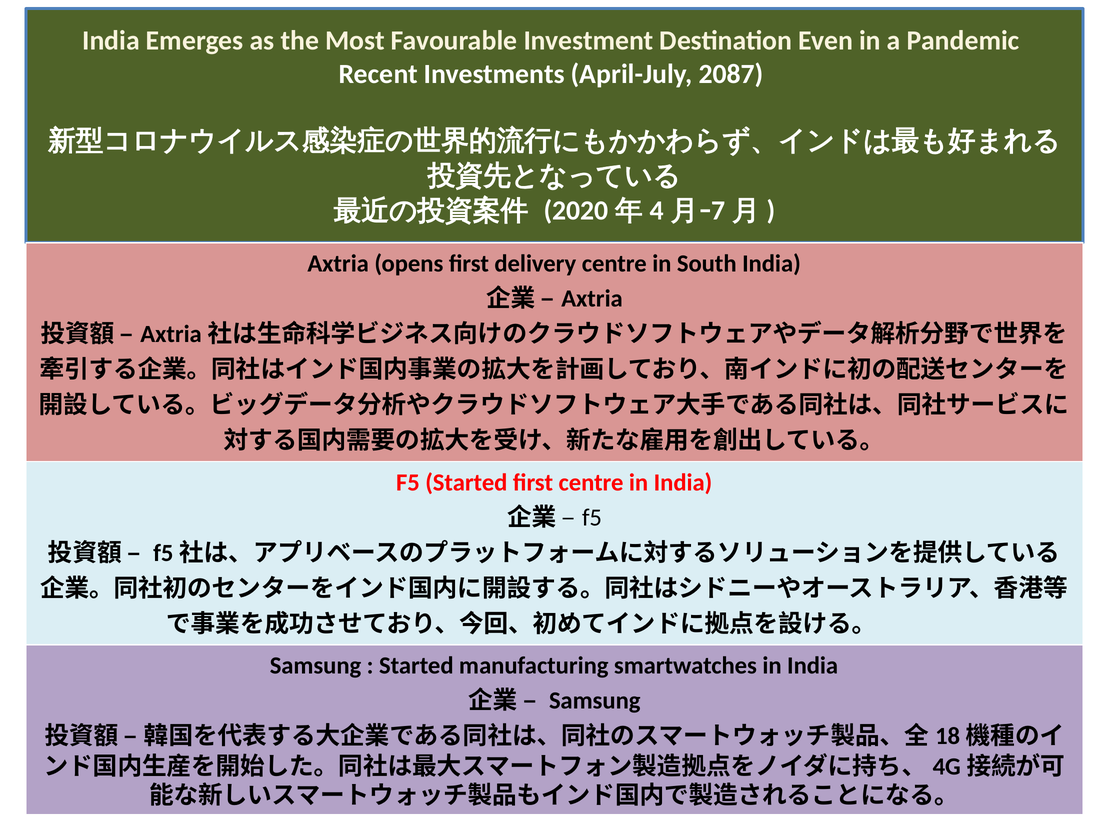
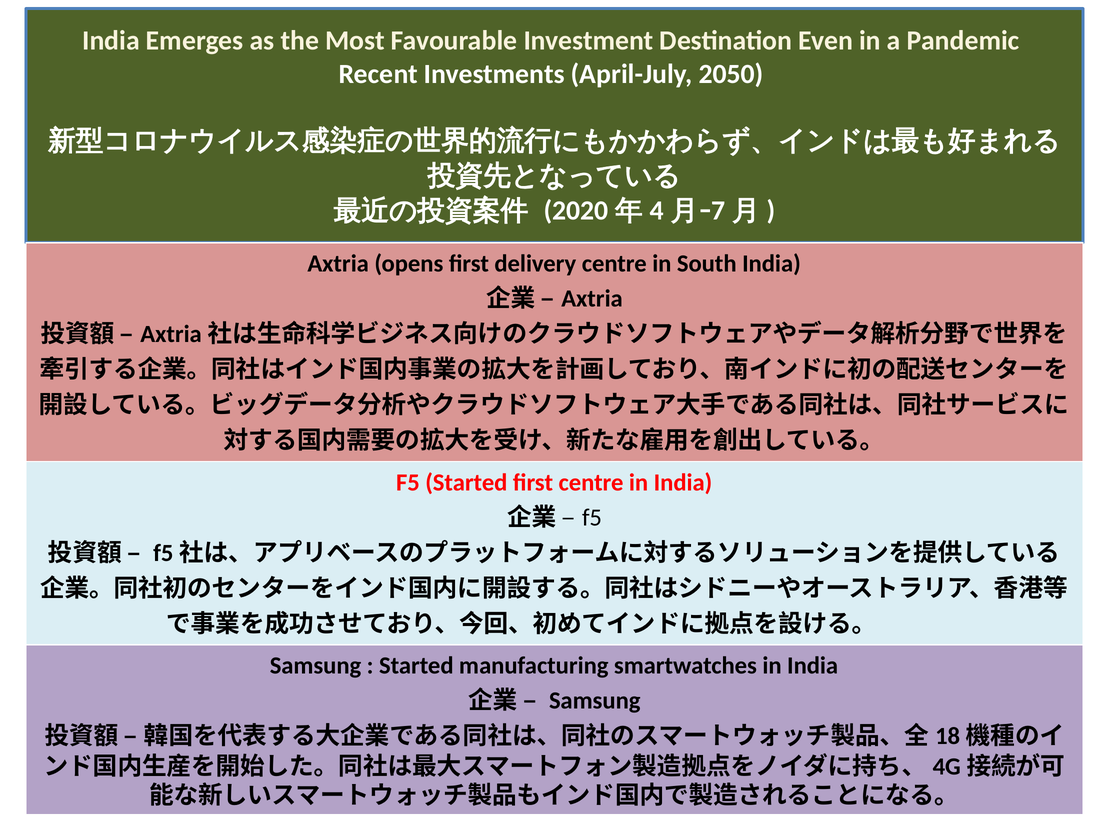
2087: 2087 -> 2050 (731, 74)
